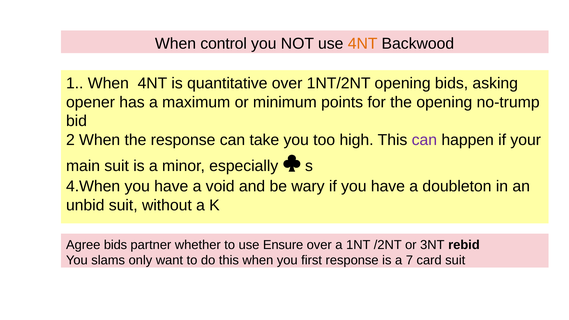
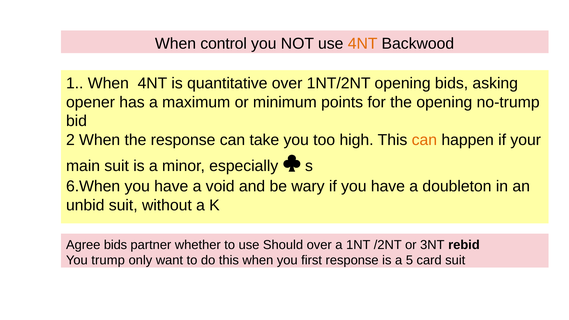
can colour: purple -> orange (424, 140)
4.When: 4.When -> 6.When (93, 186)
Ensure: Ensure -> Should (283, 245)
slams: slams -> trump (108, 260)
7: 7 -> 5 (409, 260)
